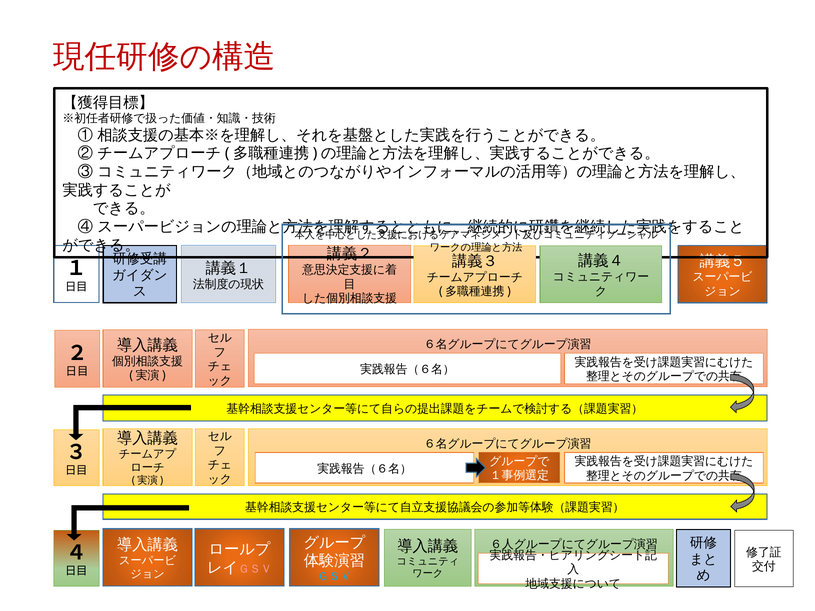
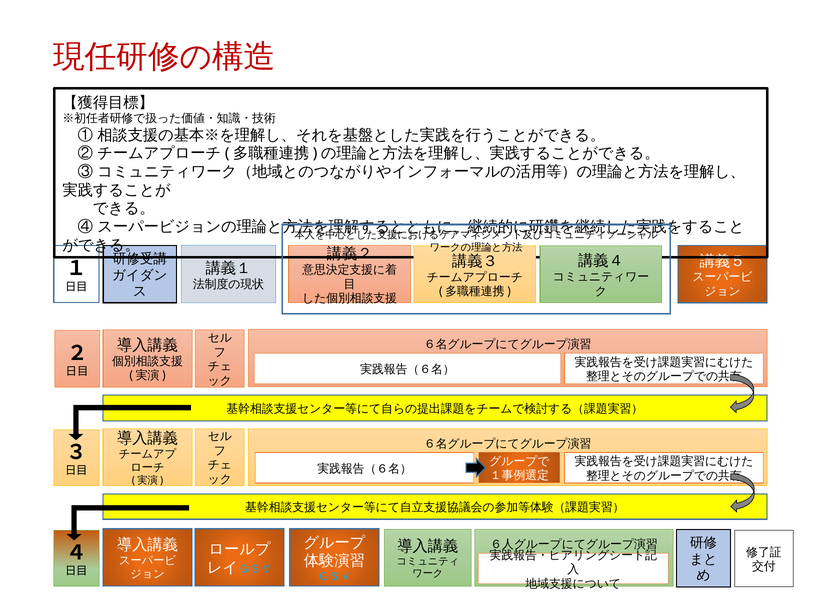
ＧＳＶ colour: pink -> light blue (255, 569)
